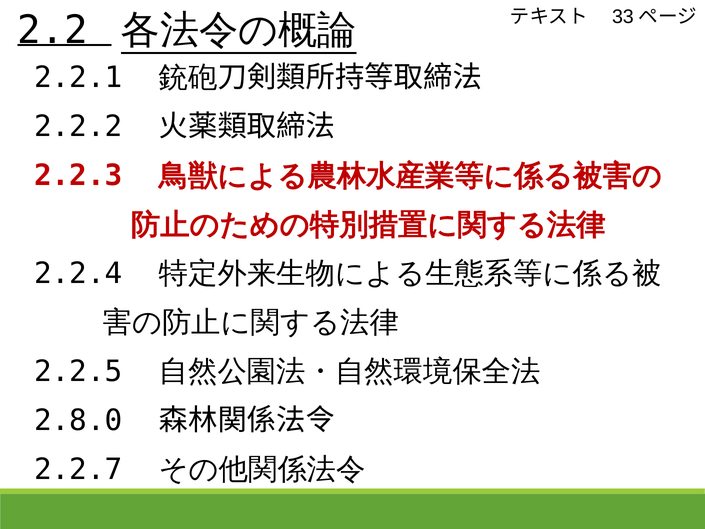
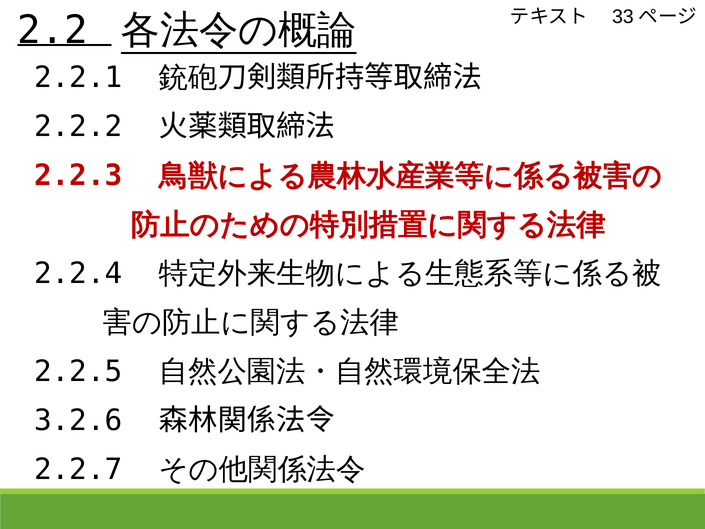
2.8.0: 2.8.0 -> 3.2.6 (78, 420)
